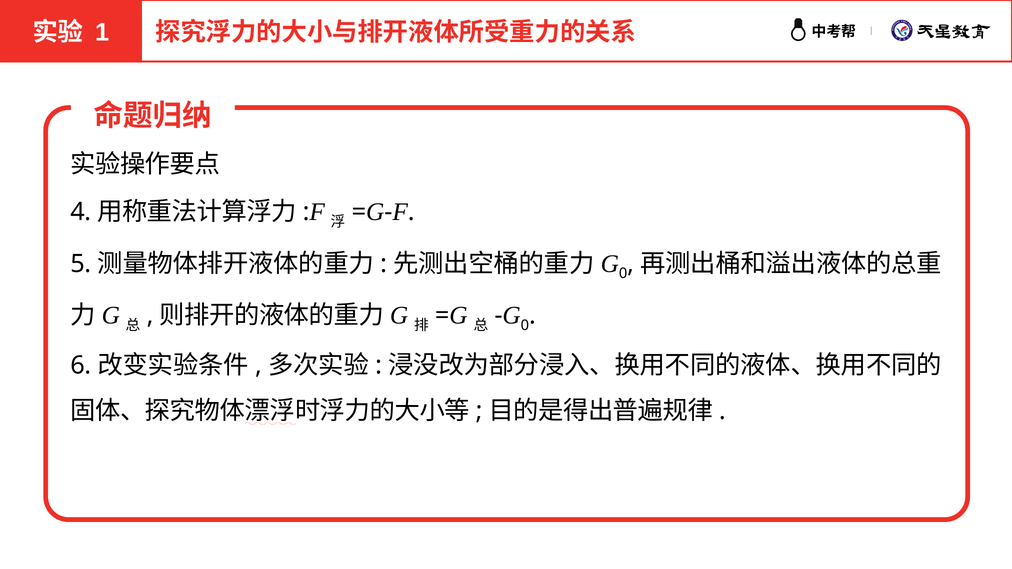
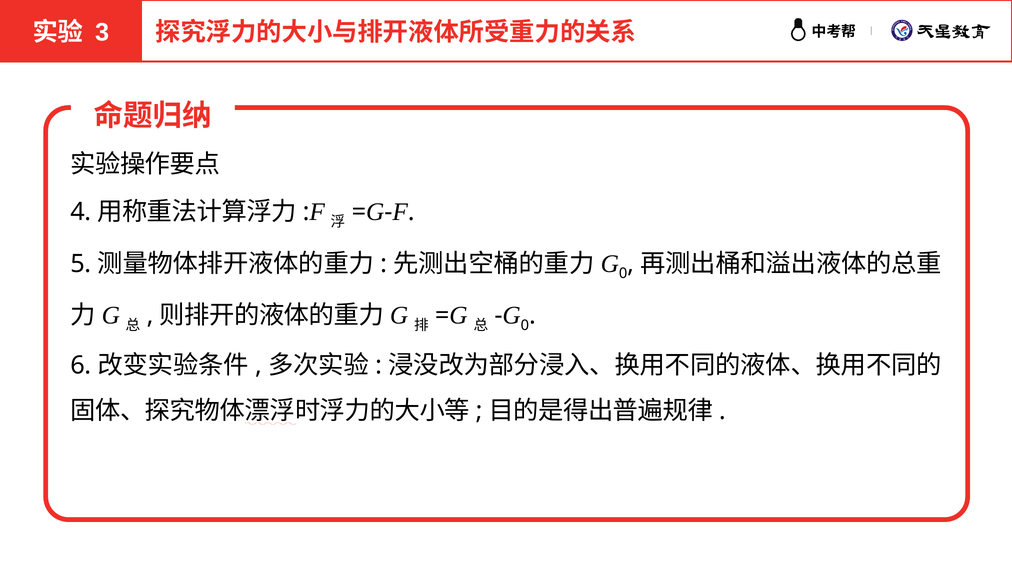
1: 1 -> 3 (102, 33)
